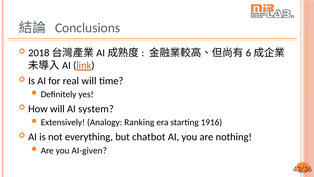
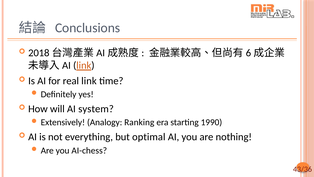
real will: will -> link (89, 81)
1916: 1916 -> 1990 (211, 122)
chatbot: chatbot -> optimal (149, 137)
AI-given: AI-given -> AI-chess (89, 150)
